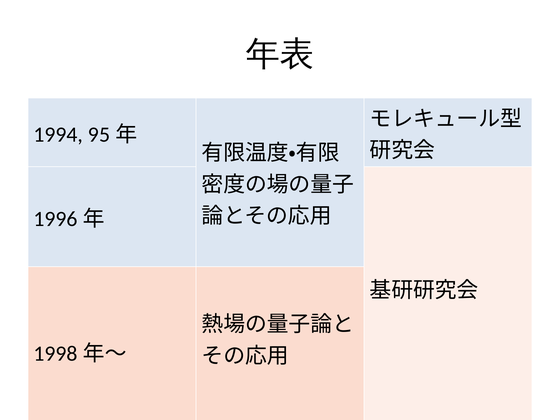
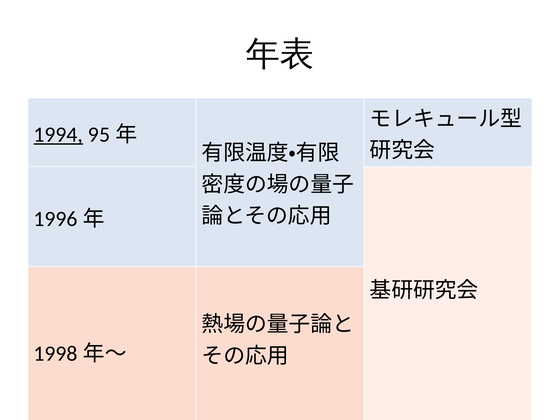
1994 underline: none -> present (58, 135)
